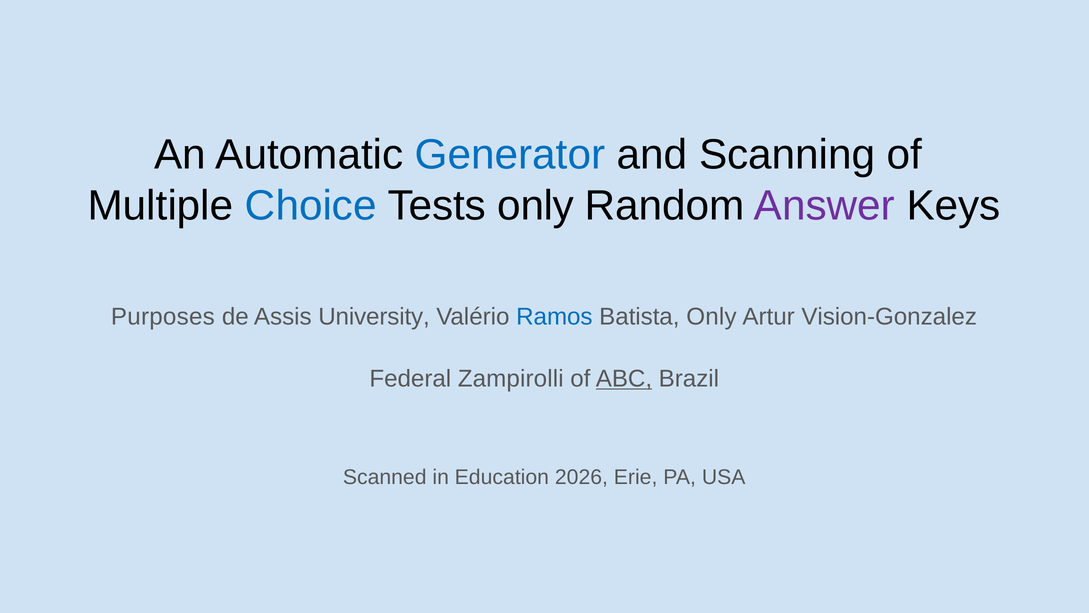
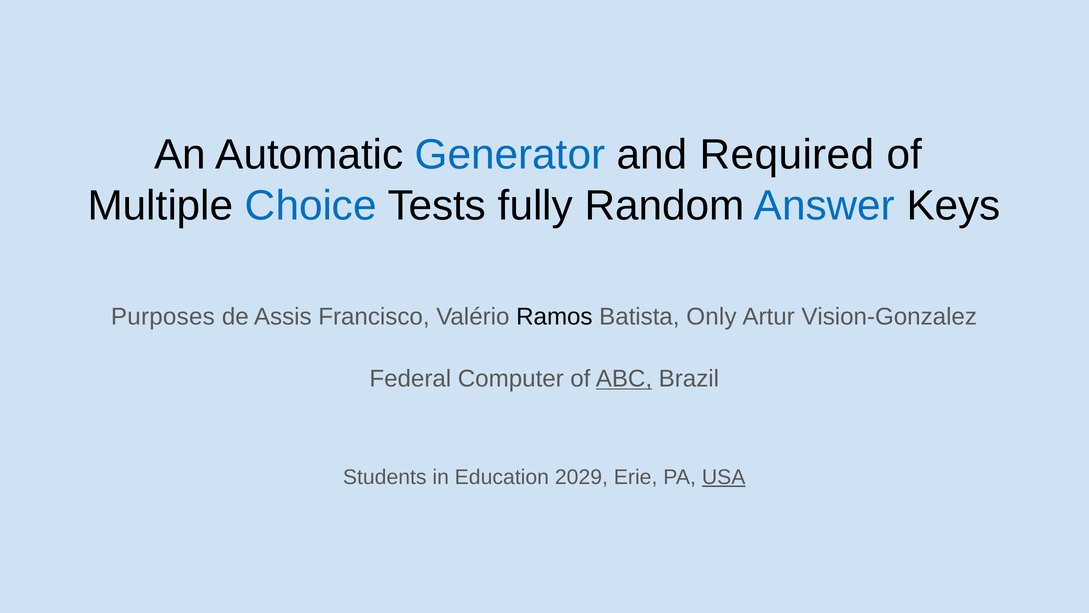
Scanning: Scanning -> Required (787, 155)
Tests only: only -> fully (535, 206)
Answer colour: purple -> blue (824, 206)
University: University -> Francisco (374, 317)
Ramos colour: blue -> black (554, 317)
Zampirolli: Zampirolli -> Computer (511, 378)
Scanned: Scanned -> Students (385, 477)
2026: 2026 -> 2029 (581, 477)
USA underline: none -> present (724, 477)
